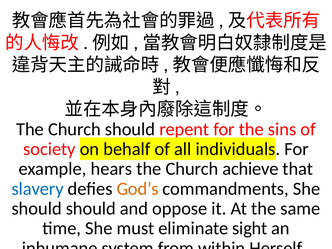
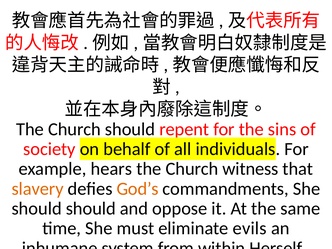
achieve: achieve -> witness (250, 169)
slavery colour: blue -> orange (38, 189)
sight: sight -> evils (250, 228)
